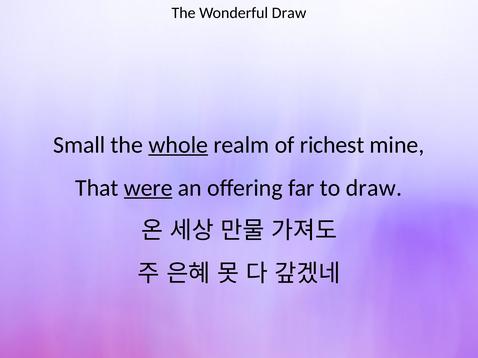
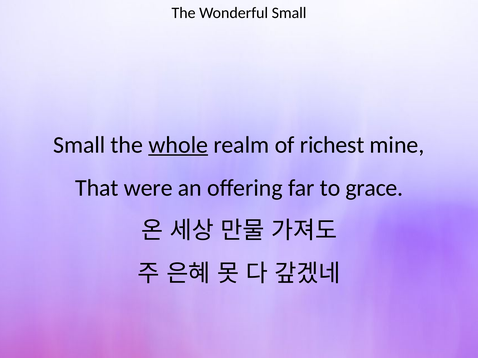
Wonderful Draw: Draw -> Small (289, 13)
were underline: present -> none (148, 188)
to draw: draw -> grace (374, 188)
